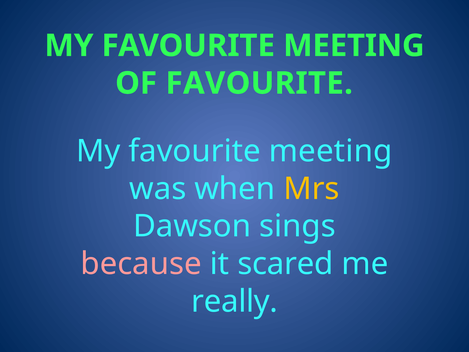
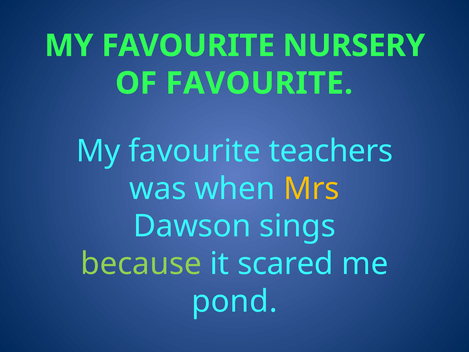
MEETING: MEETING -> NURSERY (354, 46)
meeting: meeting -> teachers (331, 151)
because colour: pink -> light green (141, 264)
really: really -> pond (234, 301)
